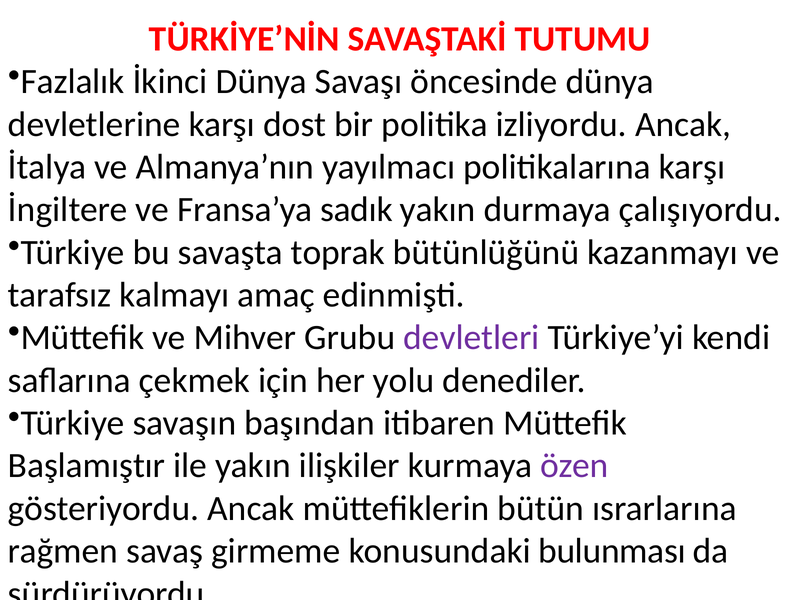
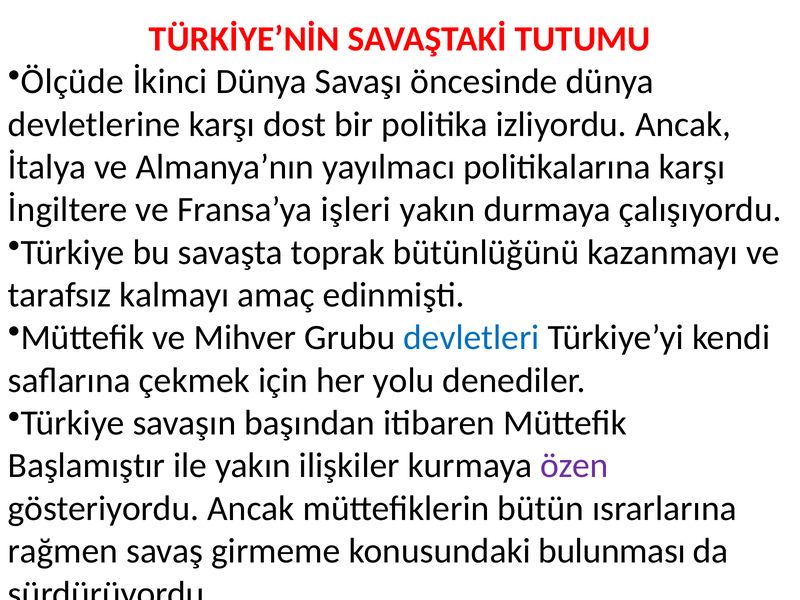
Fazlalık: Fazlalık -> Ölçüde (72, 82)
sadık: sadık -> işleri (356, 210)
devletleri colour: purple -> blue (471, 338)
